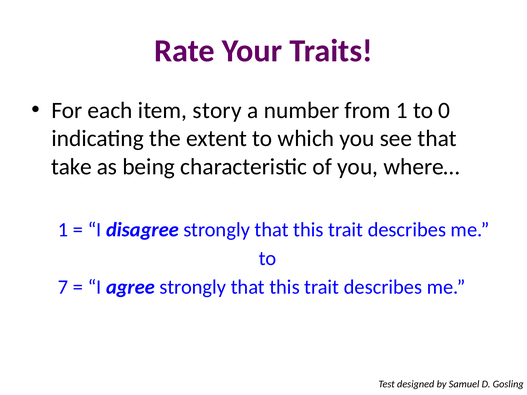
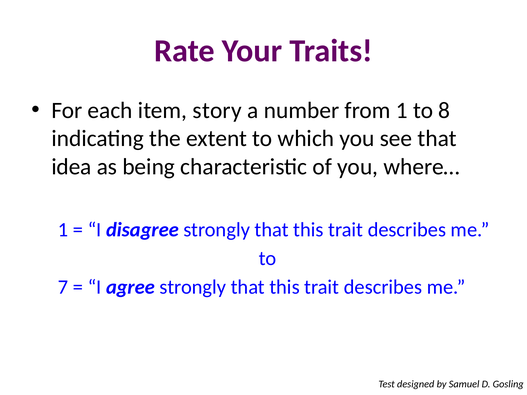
0: 0 -> 8 (444, 111)
take: take -> idea (71, 167)
